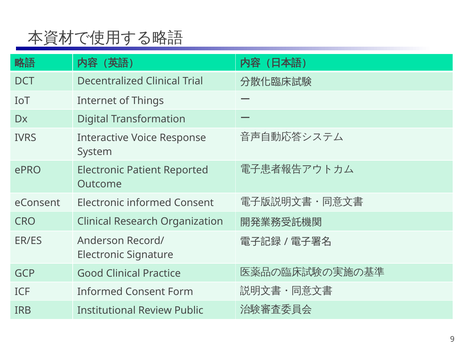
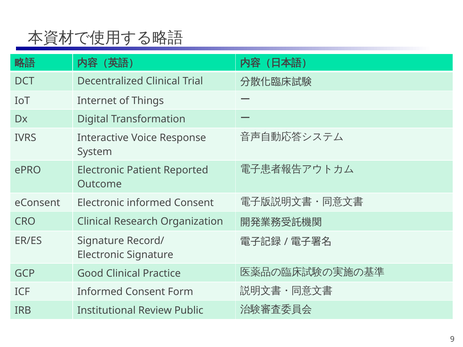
ER/ES Anderson: Anderson -> Signature (101, 241)
